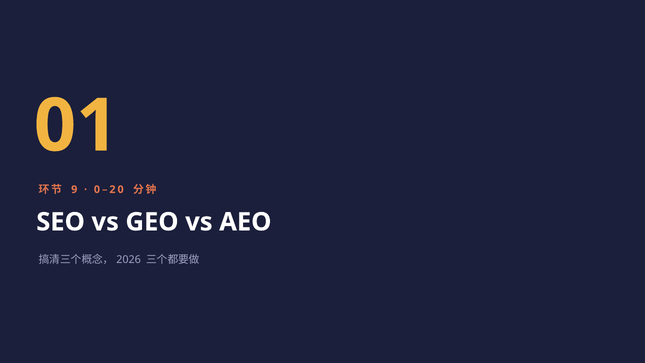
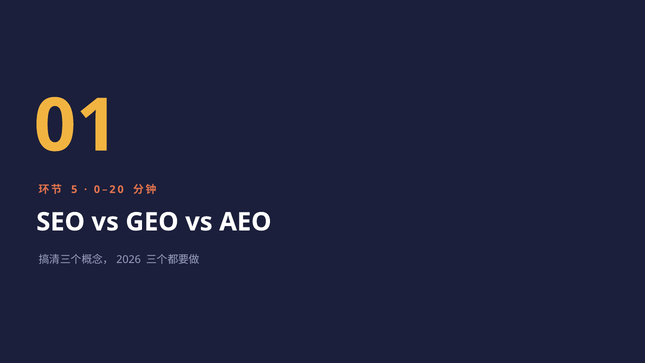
9: 9 -> 5 (74, 189)
